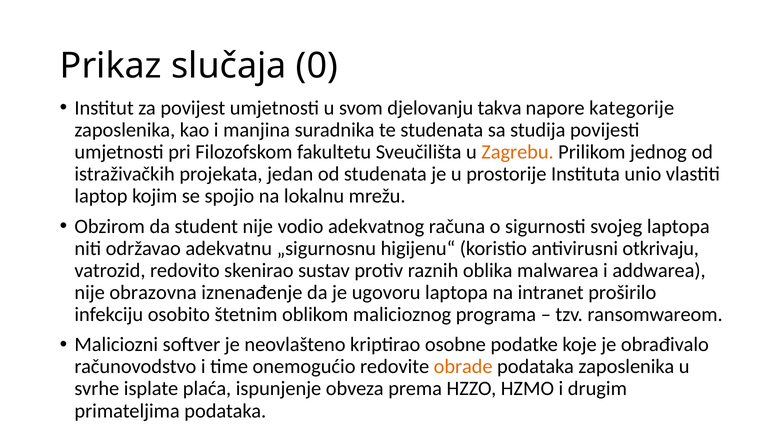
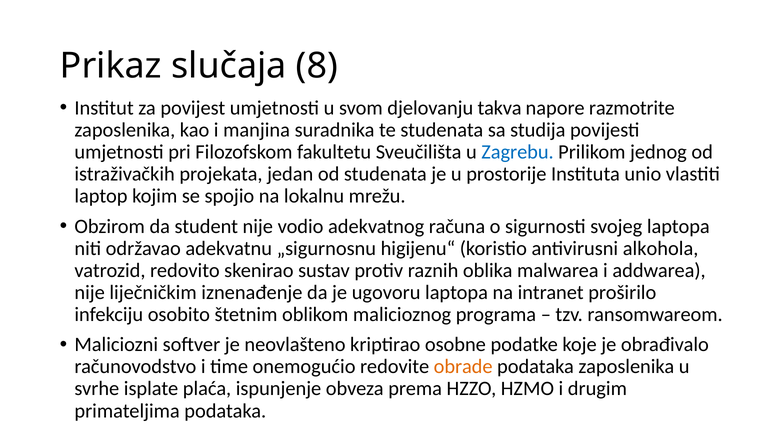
0: 0 -> 8 (317, 66)
kategorije: kategorije -> razmotrite (632, 108)
Zagrebu colour: orange -> blue (518, 152)
otkrivaju: otkrivaju -> alkohola (661, 248)
obrazovna: obrazovna -> liječničkim (153, 292)
